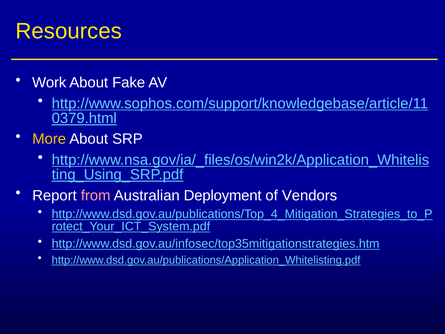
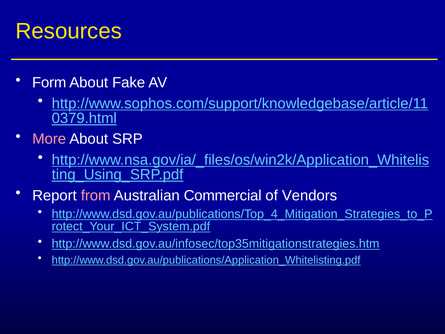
Work: Work -> Form (49, 83)
More colour: yellow -> pink (49, 139)
Deployment: Deployment -> Commercial (223, 195)
